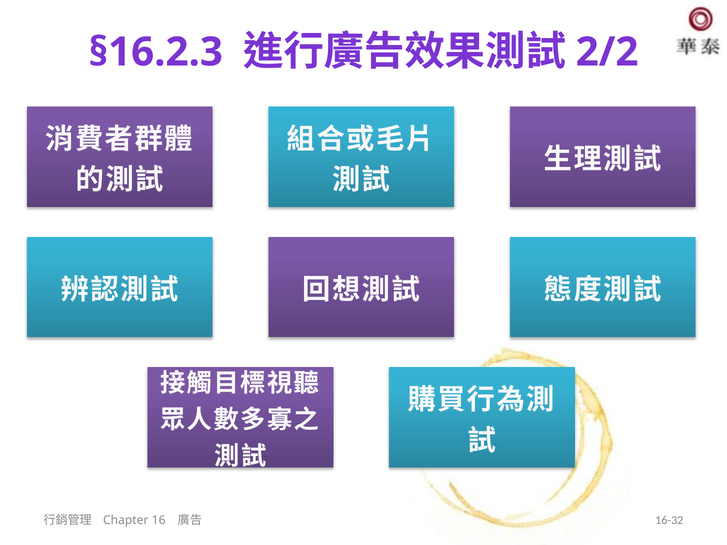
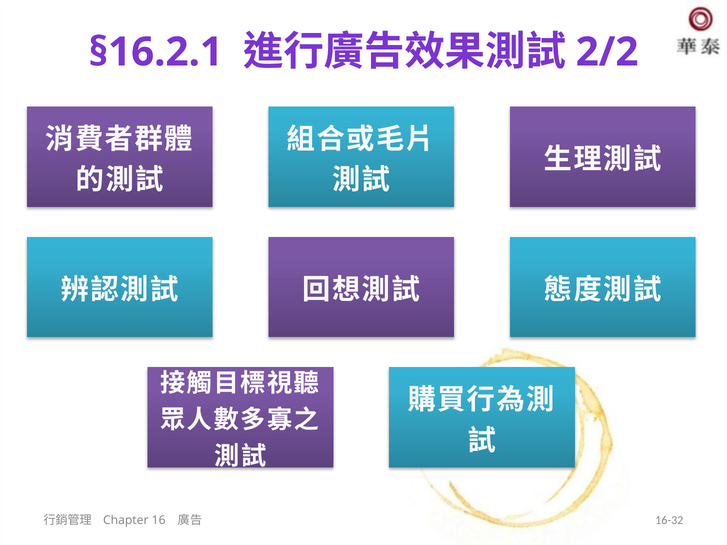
§16.2.3: §16.2.3 -> §16.2.1 (156, 52)
